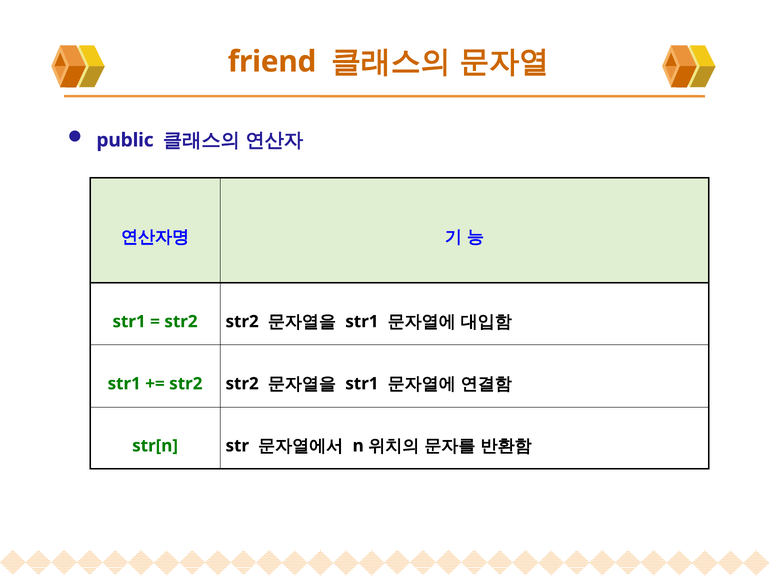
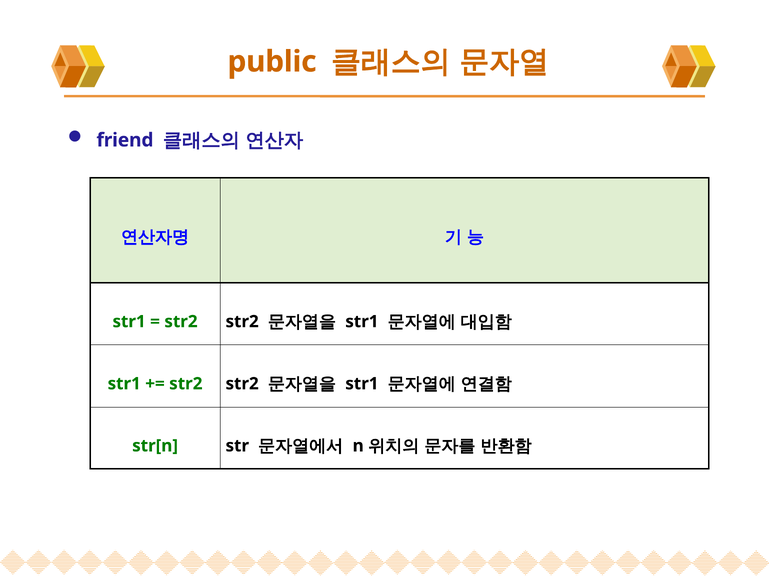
friend: friend -> public (272, 62)
public: public -> friend (125, 140)
